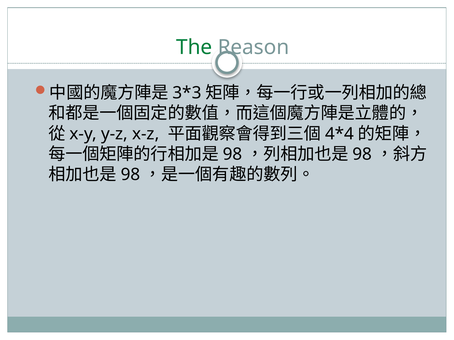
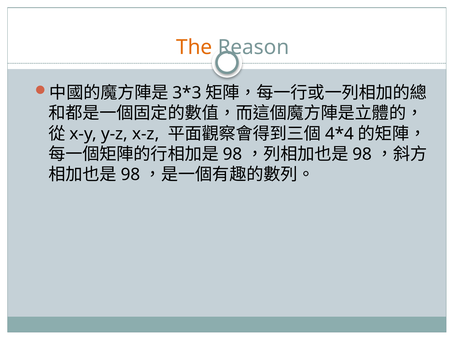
The colour: green -> orange (194, 47)
